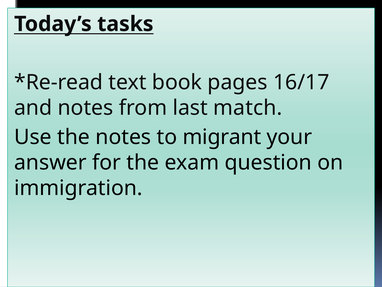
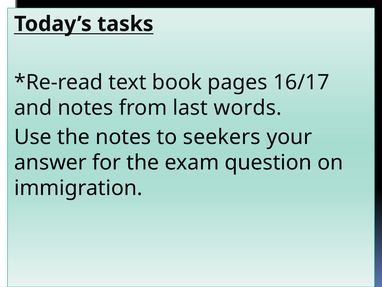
match: match -> words (248, 108)
migrant: migrant -> seekers (222, 137)
